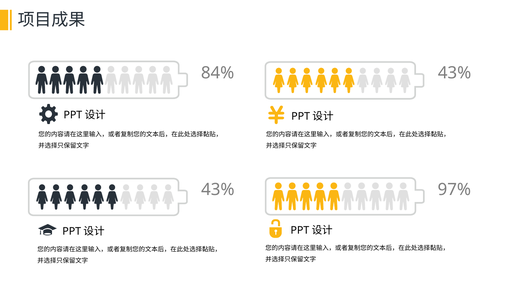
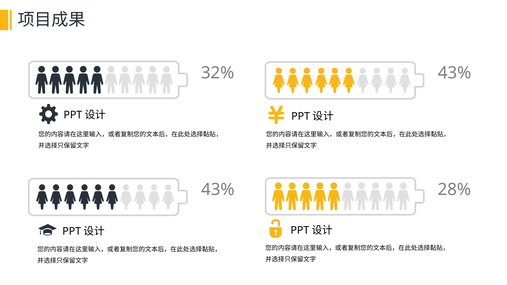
84%: 84% -> 32% (218, 73)
97%: 97% -> 28% (454, 190)
